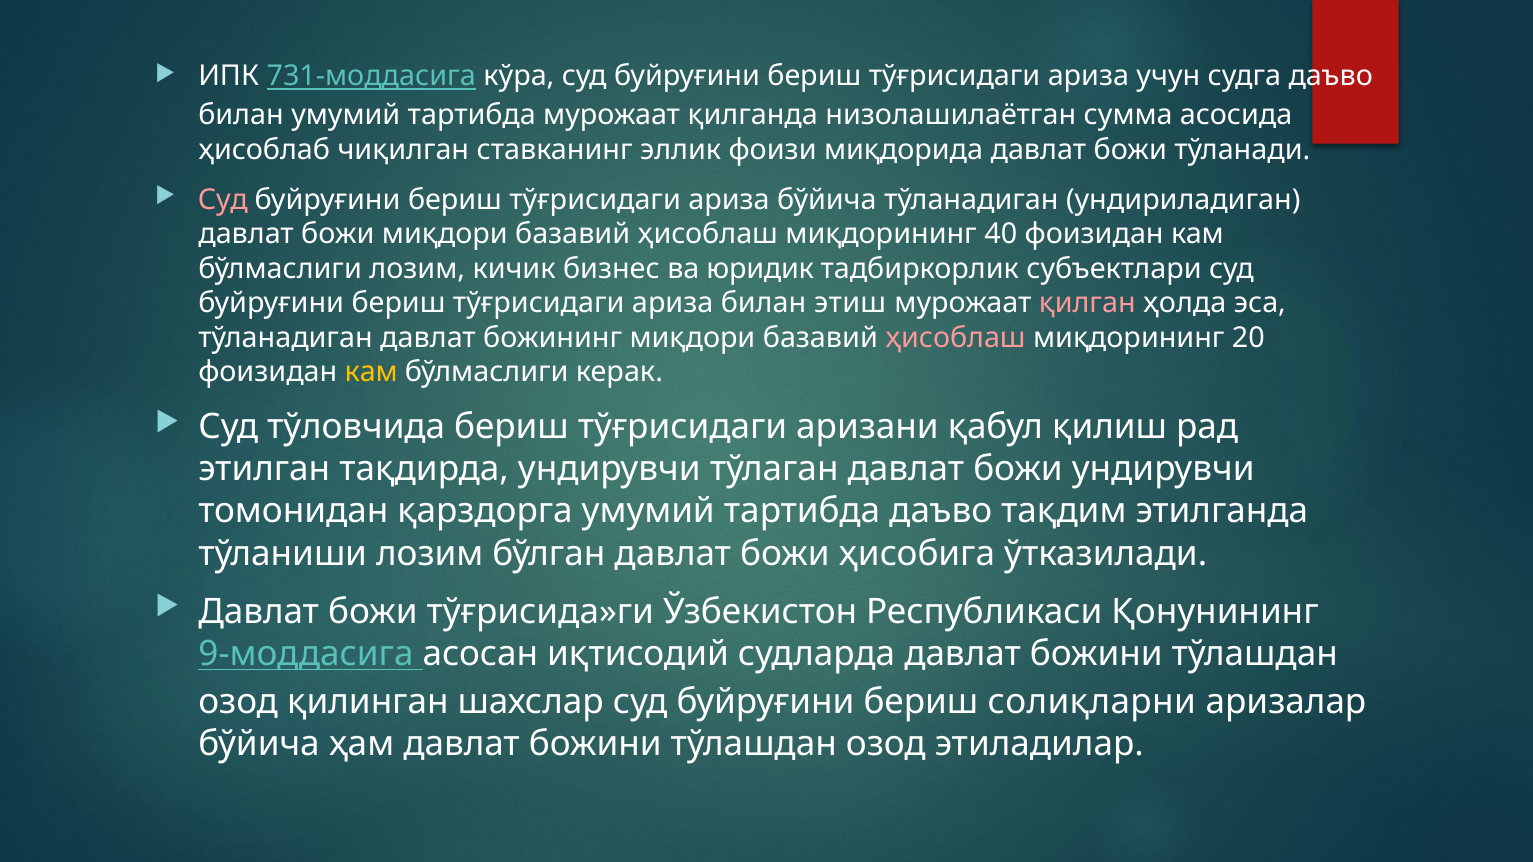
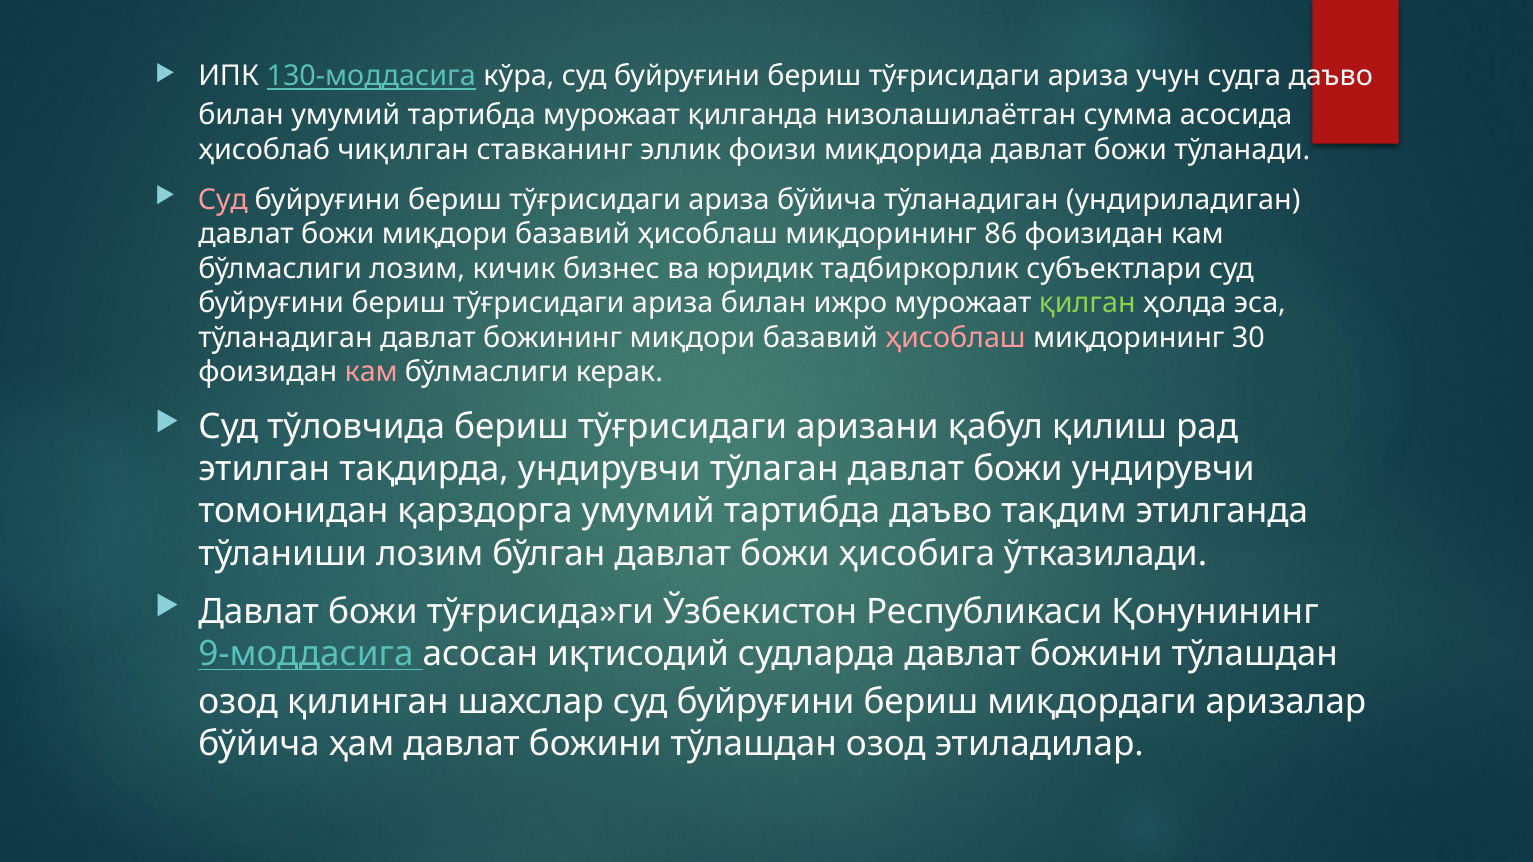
731-моддасига: 731-моддасига -> 130-моддасига (371, 76)
40: 40 -> 86 (1001, 235)
этиш: этиш -> ижро (850, 304)
қилган colour: pink -> light green (1087, 304)
20: 20 -> 30 (1248, 338)
кам colour: yellow -> pink (371, 373)
солиқларни: солиқларни -> миқдордаги (1092, 702)
